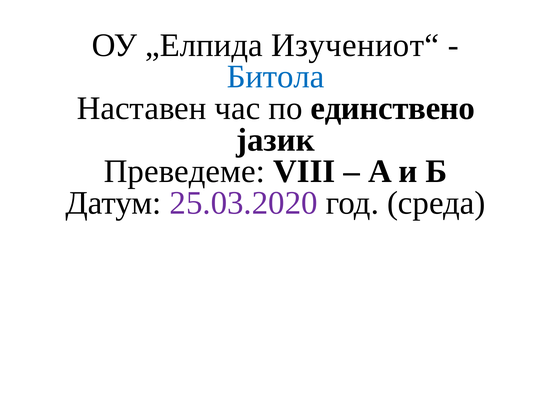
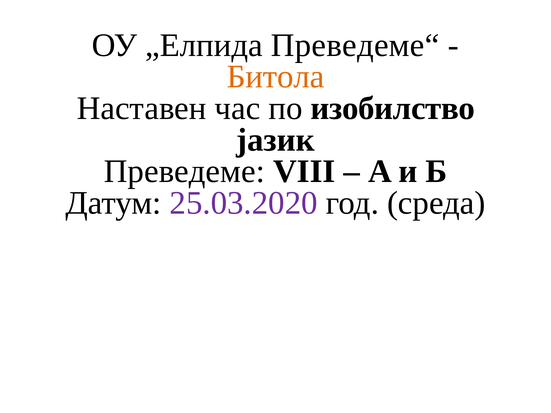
Изучениот“: Изучениот“ -> Преведеме“ (355, 45)
Битола colour: blue -> orange (276, 77)
единствено: единствено -> изобилство (393, 108)
